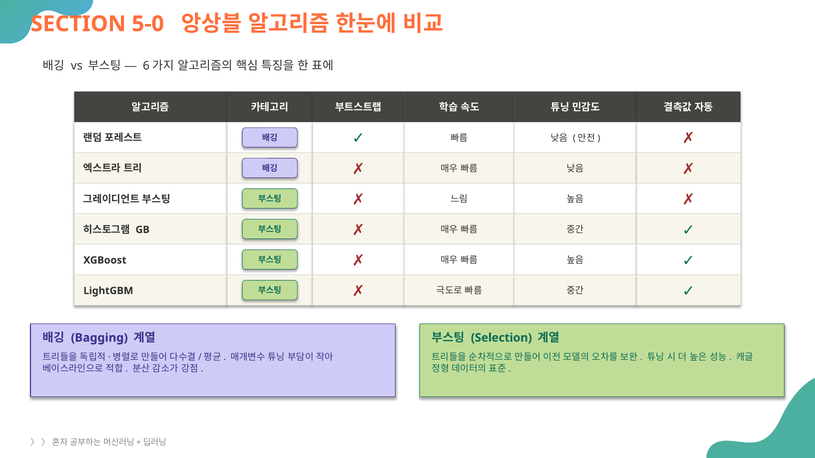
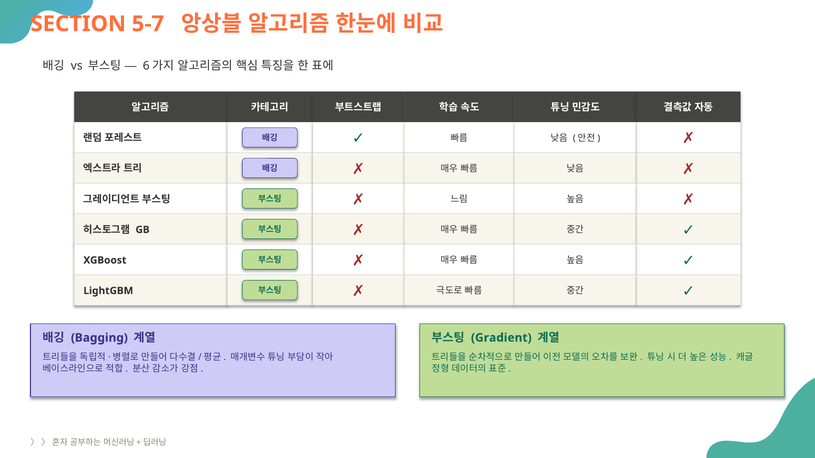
5-0: 5-0 -> 5-7 (148, 24)
Selection: Selection -> Gradient (501, 338)
